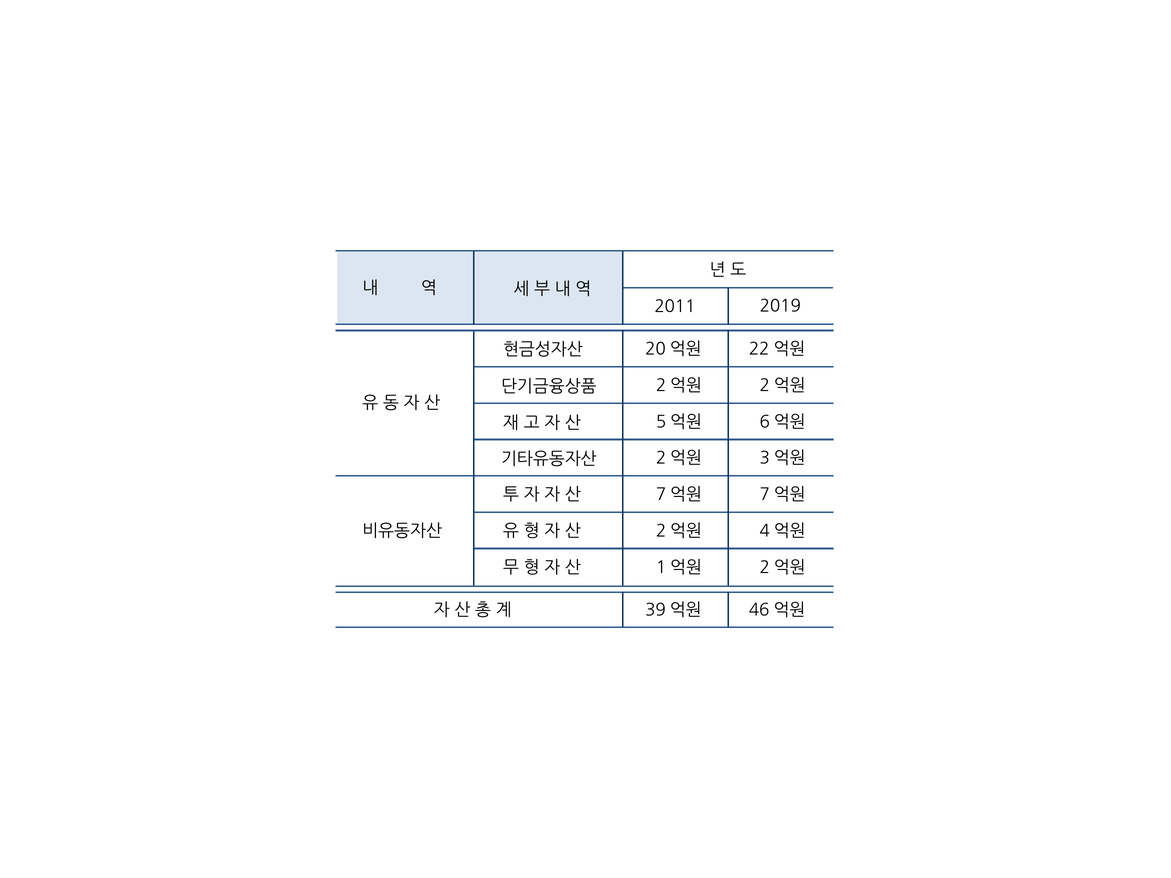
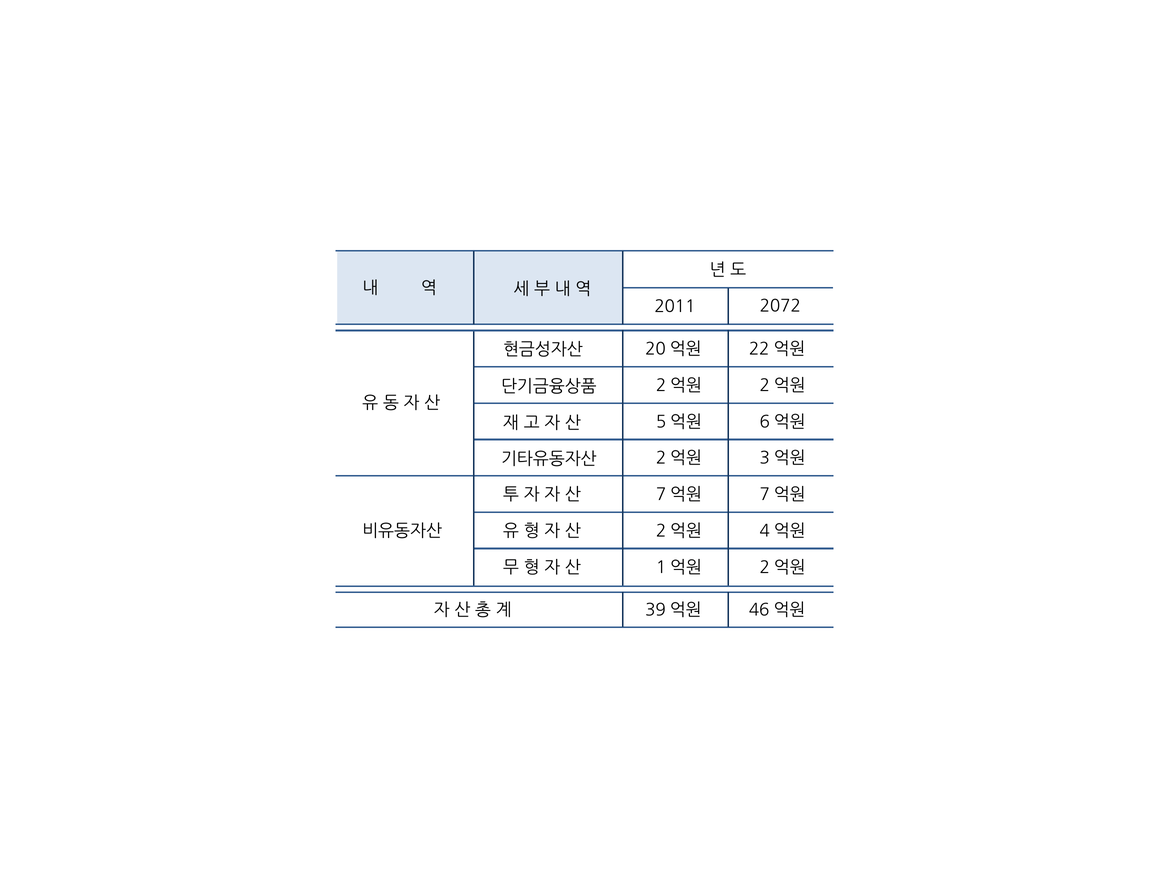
2019: 2019 -> 2072 (780, 306)
